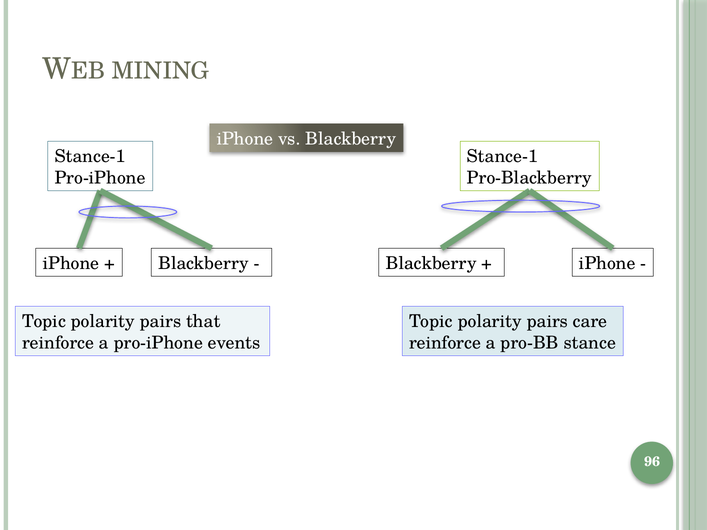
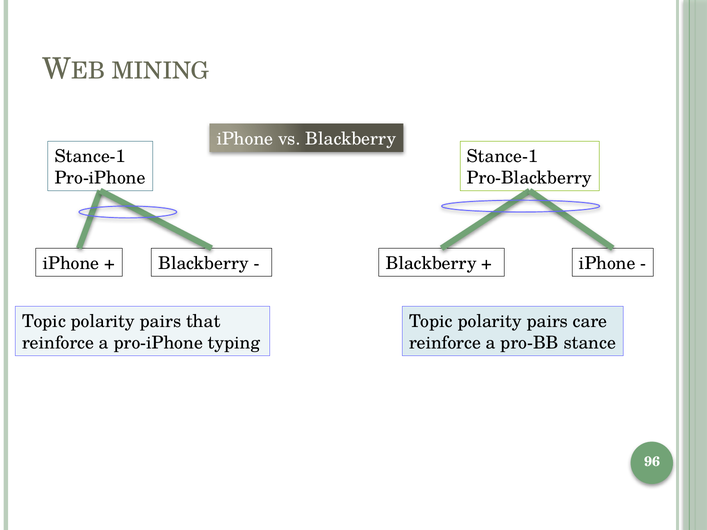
events: events -> typing (234, 343)
